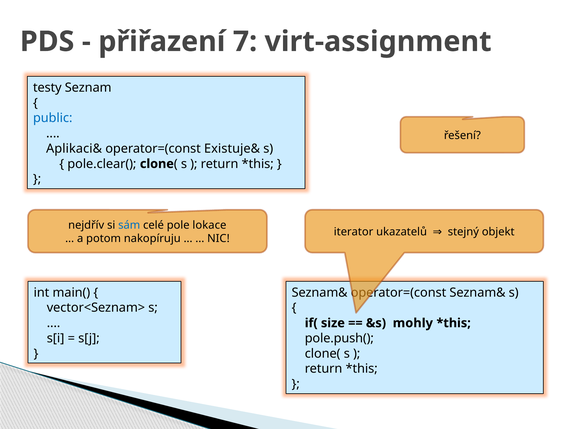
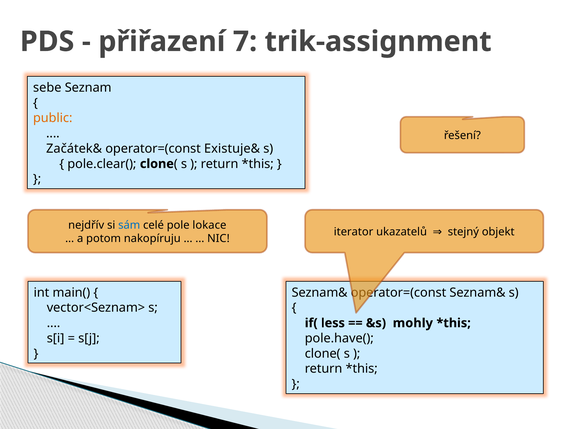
virt-assignment: virt-assignment -> trik-assignment (378, 42)
testy: testy -> sebe (47, 88)
public colour: blue -> orange (53, 118)
Aplikaci&: Aplikaci& -> Začátek& (74, 149)
size: size -> less (333, 323)
pole.push(: pole.push( -> pole.have( (339, 338)
